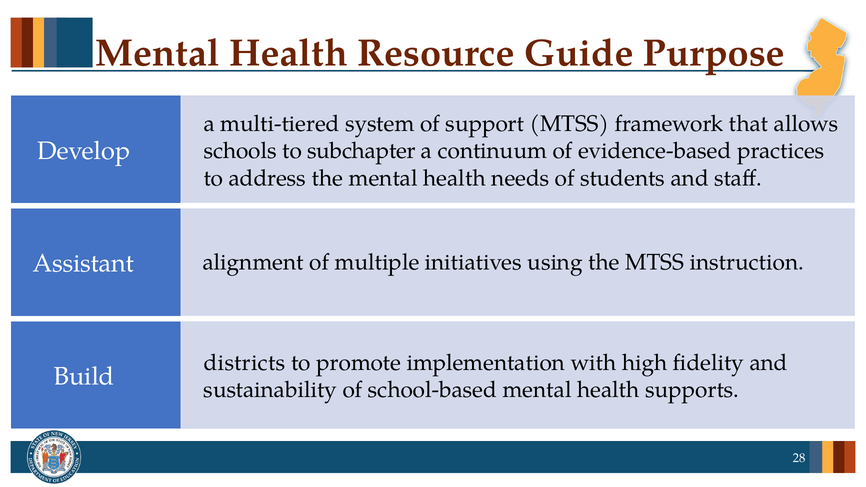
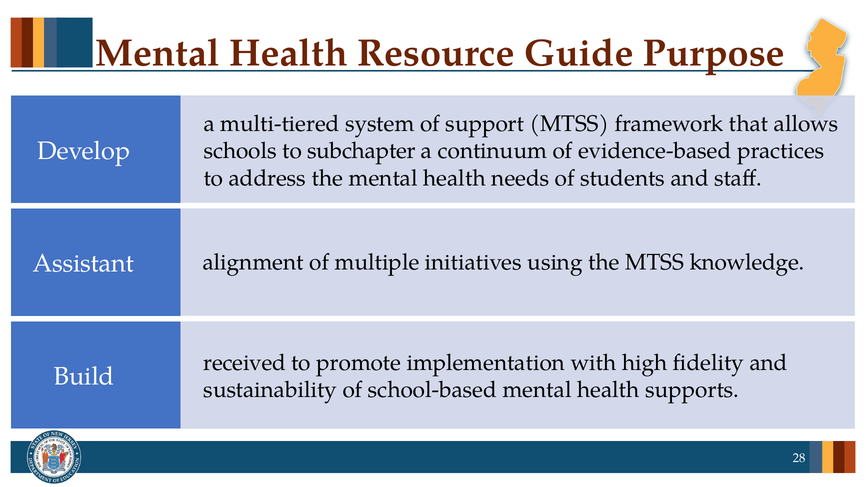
instruction: instruction -> knowledge (747, 263)
districts: districts -> received (245, 363)
